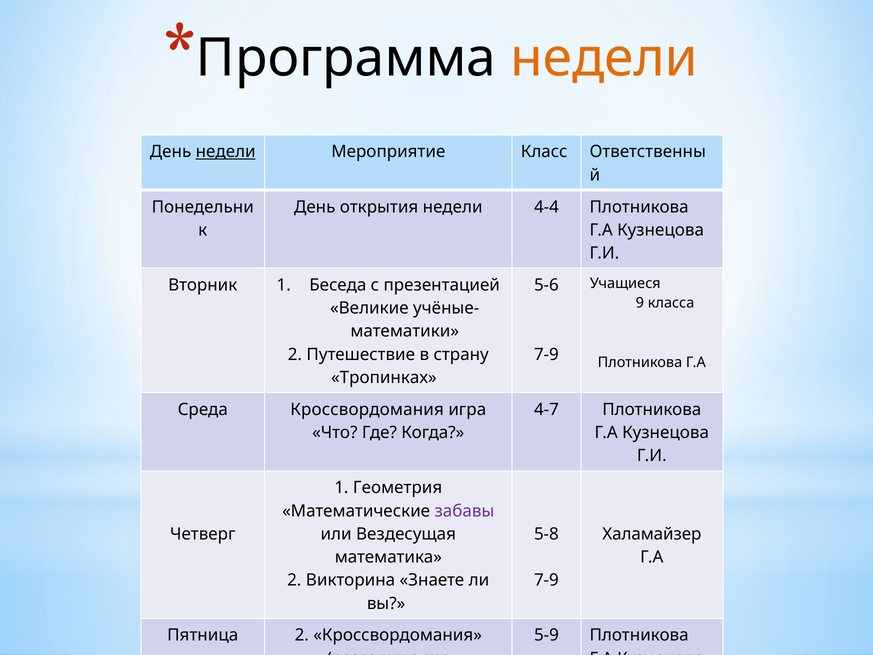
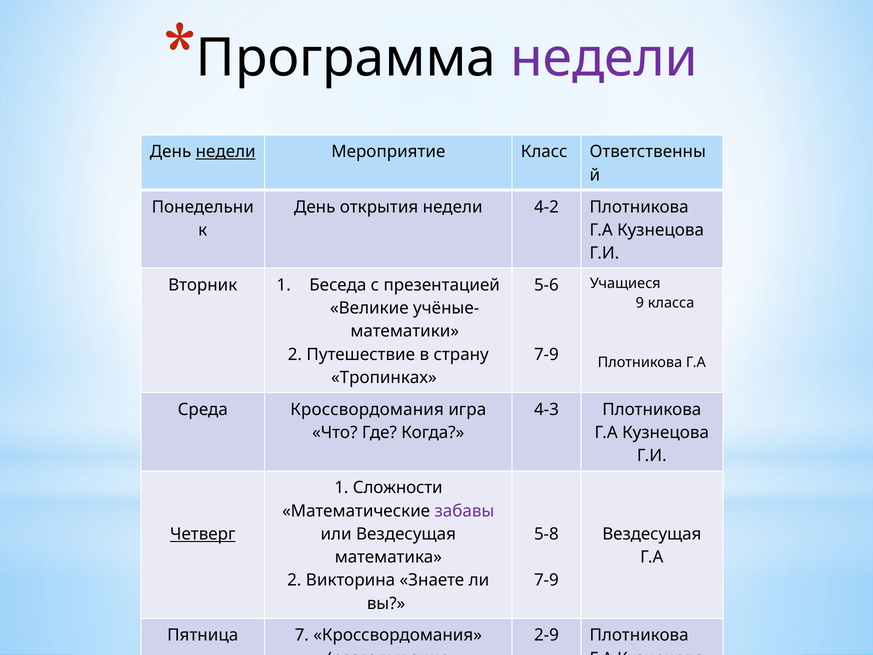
недели colour: orange -> purple (604, 58)
4-4: 4-4 -> 4-2 (546, 207)
4-7: 4-7 -> 4-3 (546, 409)
Геометрия: Геометрия -> Сложности (398, 488)
Четверг underline: none -> present (203, 534)
Халамайзер: Халамайзер -> Вездесущая (652, 534)
Пятница 2: 2 -> 7 (302, 635)
5-9: 5-9 -> 2-9 (546, 635)
